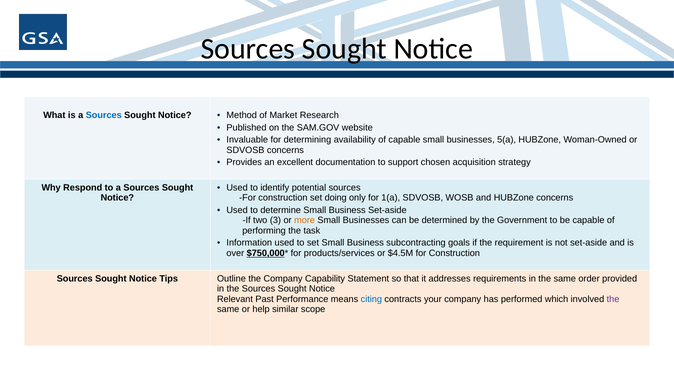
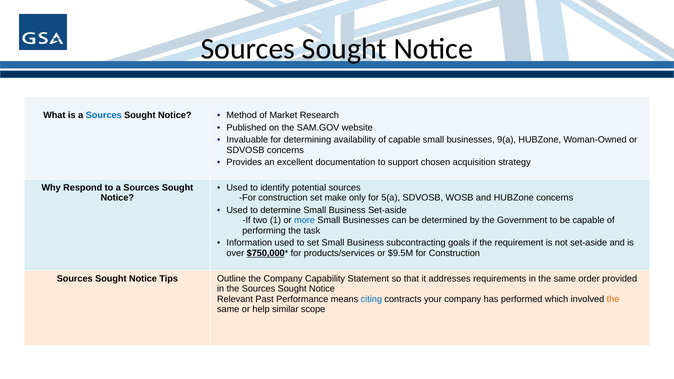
5(a: 5(a -> 9(a (507, 140)
doing: doing -> make (336, 198)
1(a: 1(a -> 5(a (391, 198)
3: 3 -> 1 (275, 220)
more colour: orange -> blue (305, 220)
$4.5M: $4.5M -> $9.5M (400, 253)
the colour: purple -> orange (613, 299)
